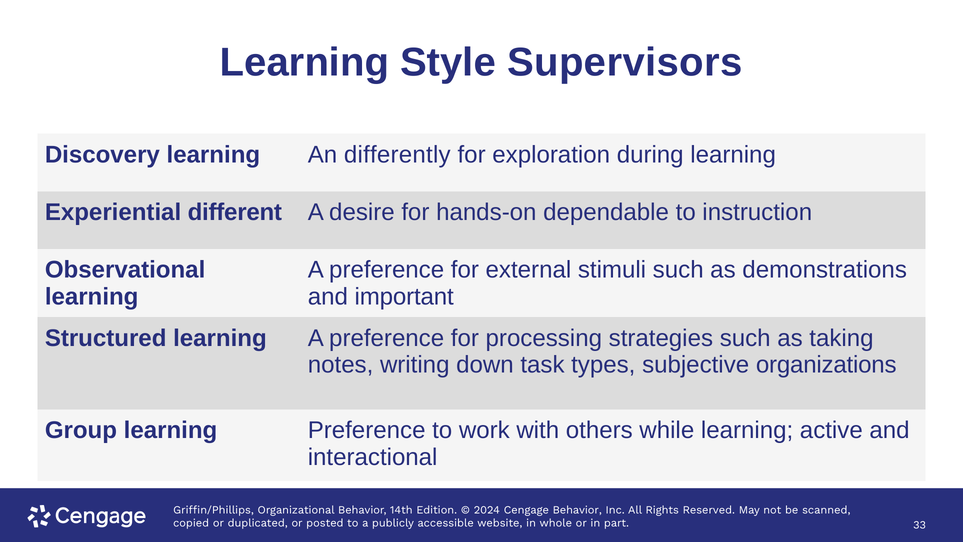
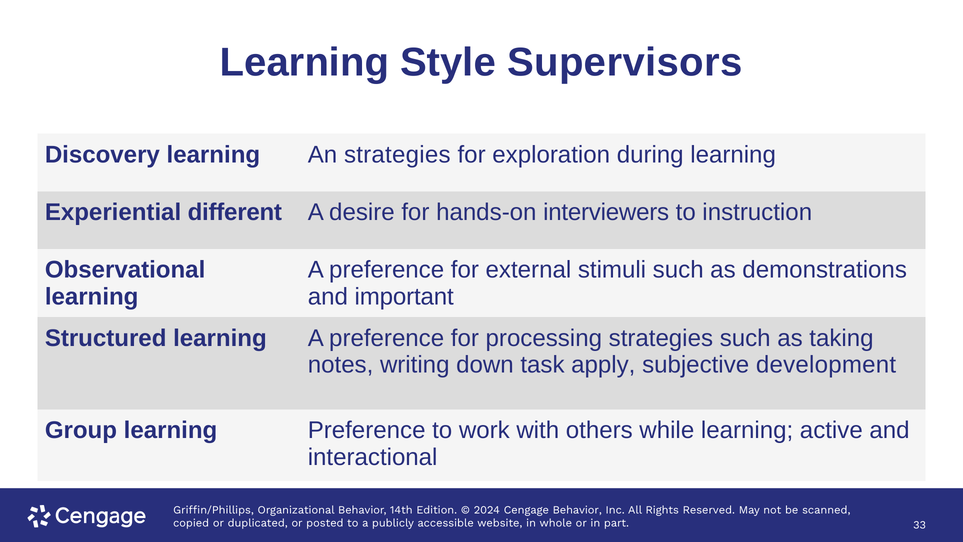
An differently: differently -> strategies (397, 155)
dependable: dependable -> interviewers (606, 212)
types: types -> apply (603, 365)
organizations: organizations -> development (826, 365)
